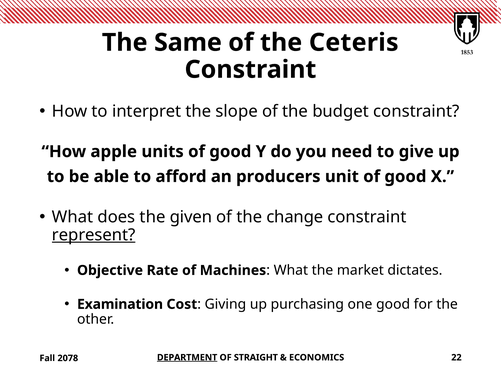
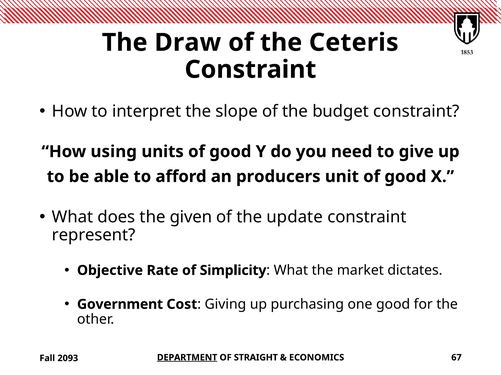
Same: Same -> Draw (188, 43)
apple: apple -> using (114, 152)
change: change -> update (295, 217)
represent underline: present -> none (94, 235)
Machines: Machines -> Simplicity (233, 271)
Examination: Examination -> Government (120, 305)
22: 22 -> 67 (456, 358)
2078: 2078 -> 2093 (68, 359)
